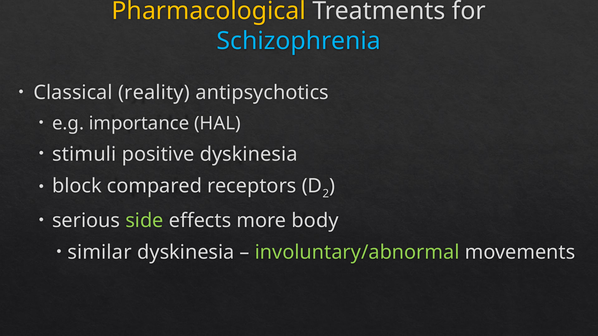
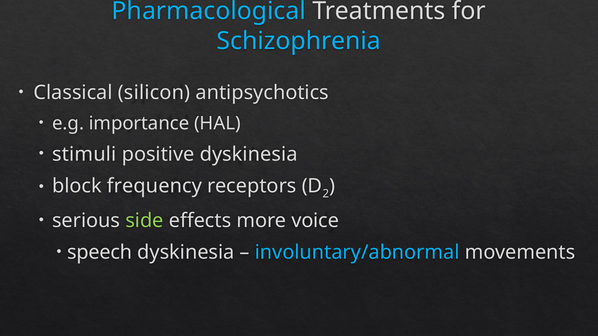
Pharmacological colour: yellow -> light blue (209, 11)
reality: reality -> silicon (154, 93)
compared: compared -> frequency (154, 186)
body: body -> voice (315, 221)
similar: similar -> speech (100, 253)
involuntary/abnormal colour: light green -> light blue (357, 253)
